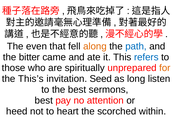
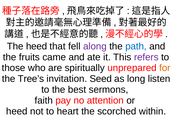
The even: even -> heed (37, 46)
along colour: orange -> purple (95, 46)
bitter: bitter -> fruits (29, 57)
refers colour: blue -> purple (146, 57)
This’s: This’s -> Tree’s (31, 79)
best: best -> faith (44, 100)
